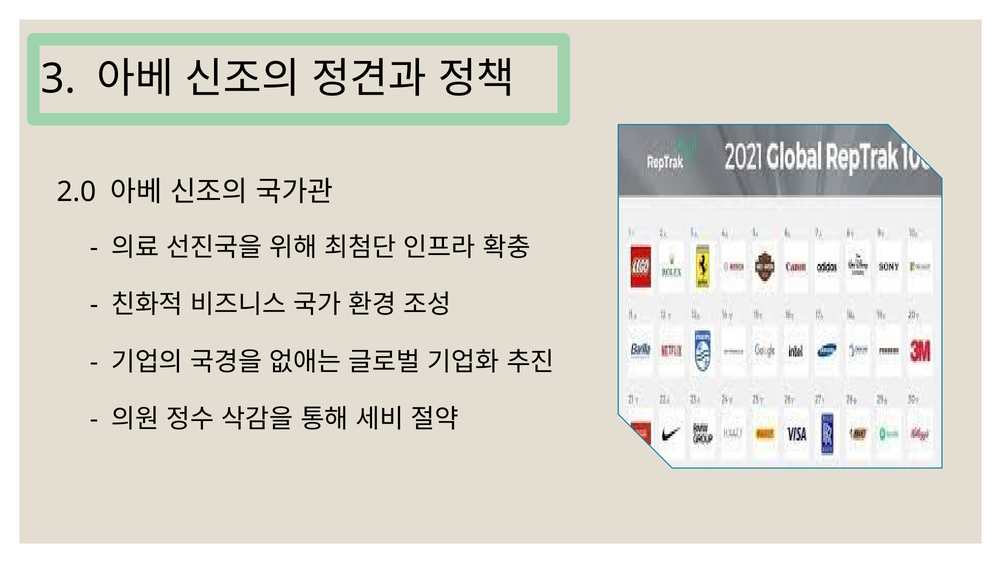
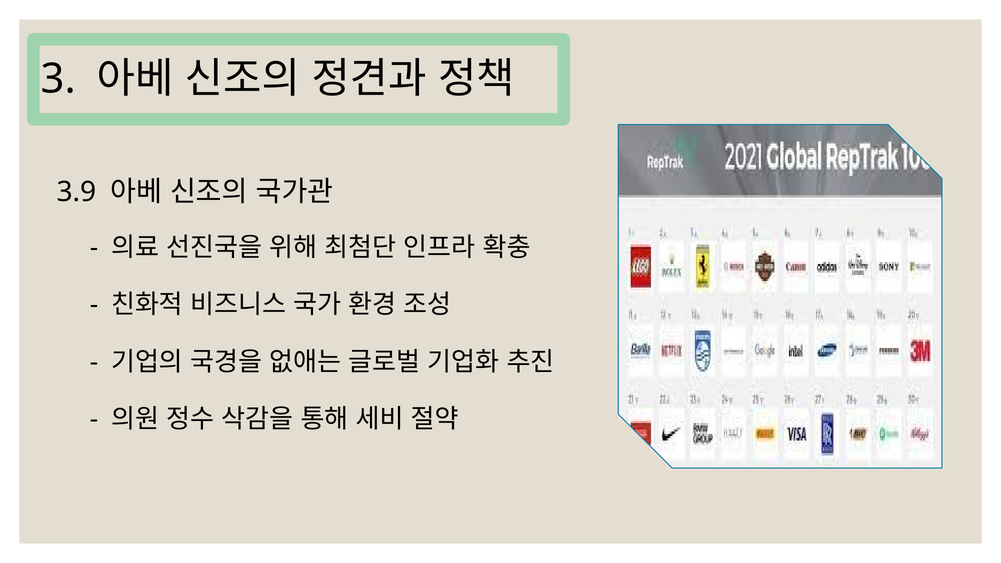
2.0: 2.0 -> 3.9 (76, 192)
